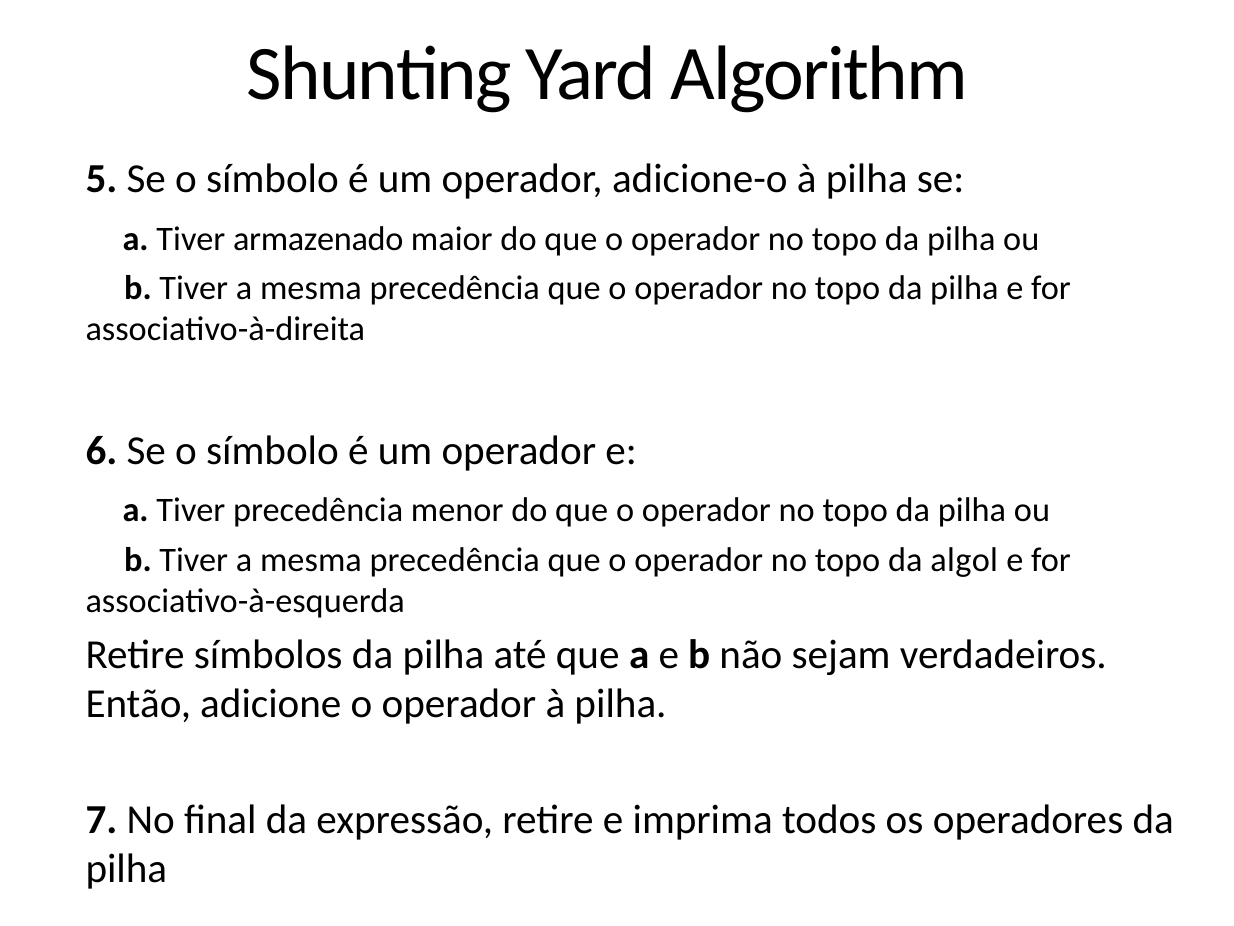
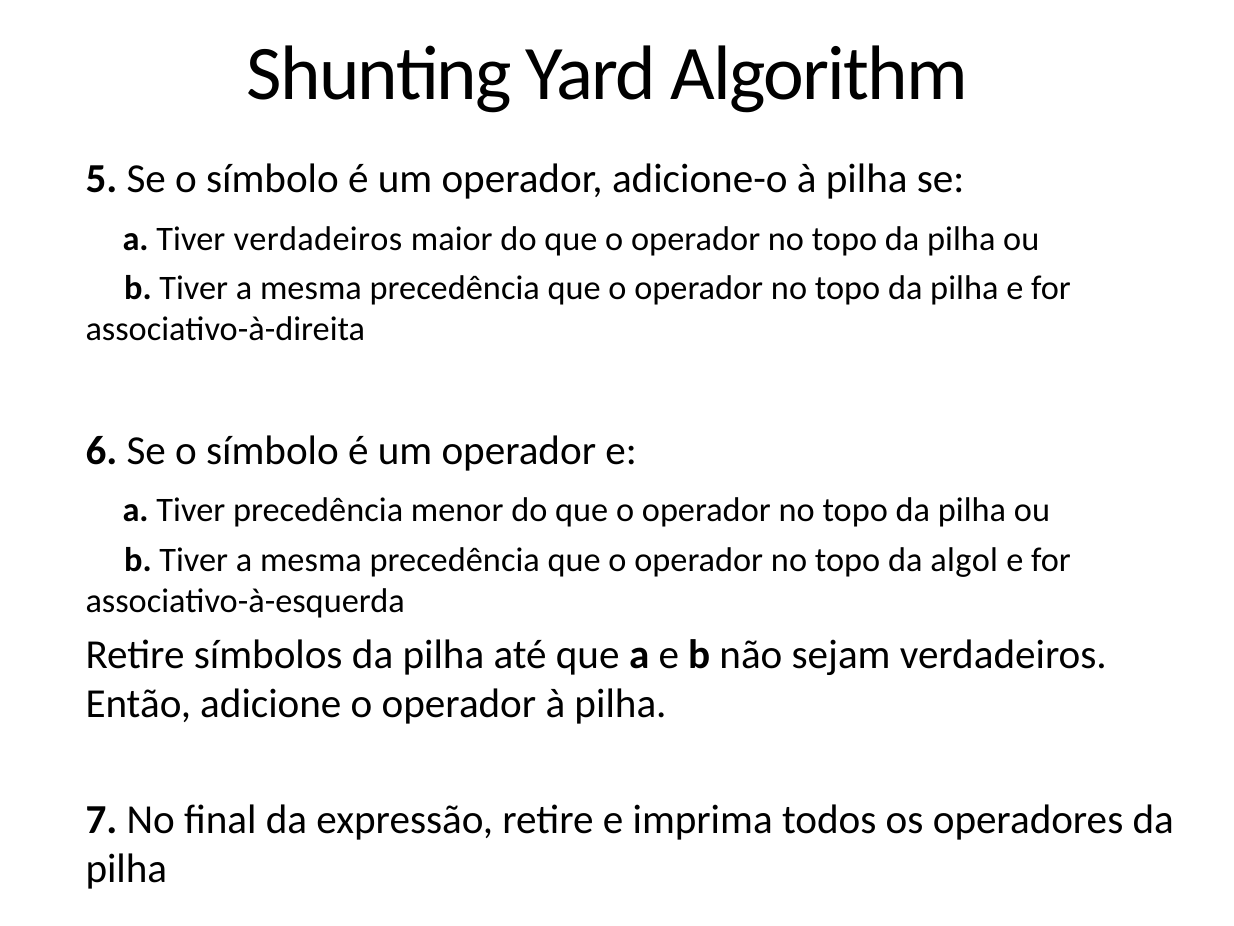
Tiver armazenado: armazenado -> verdadeiros (318, 239)
